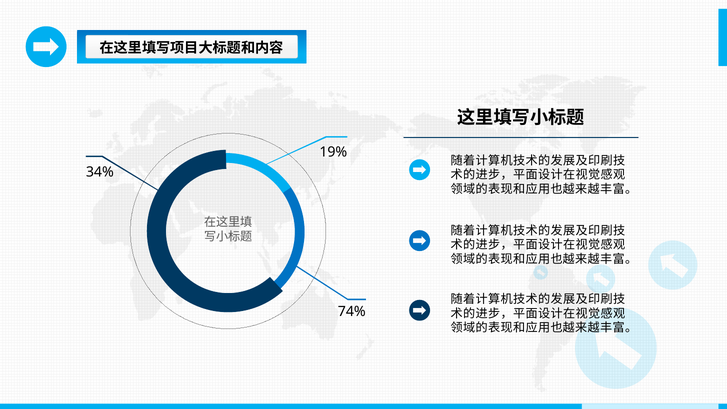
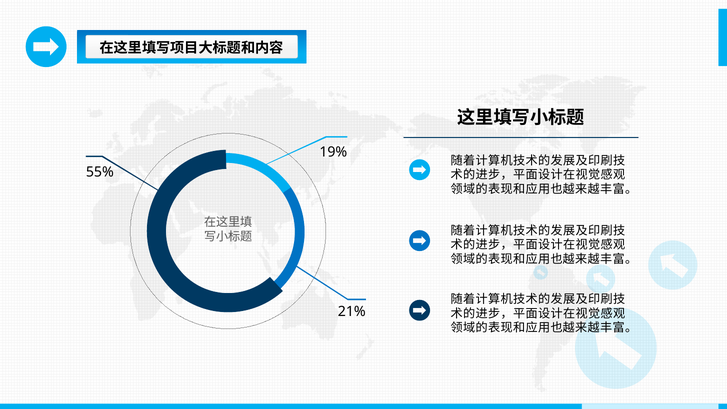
34%: 34% -> 55% (100, 172)
74%: 74% -> 21% (352, 312)
